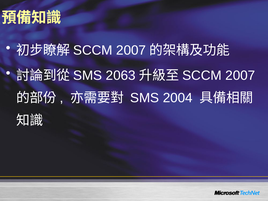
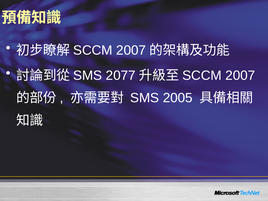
2063: 2063 -> 2077 (121, 75)
2004: 2004 -> 2005 (178, 98)
